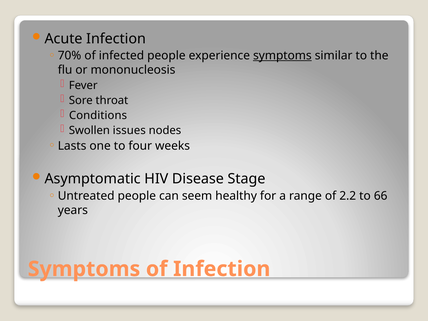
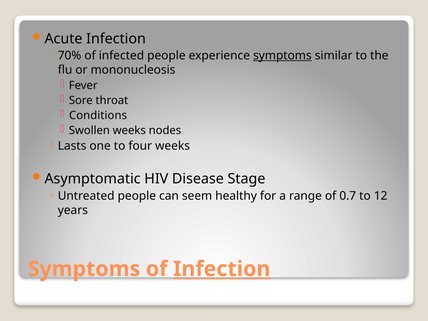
Swollen issues: issues -> weeks (129, 130)
2.2: 2.2 -> 0.7 (348, 196)
66: 66 -> 12 (381, 196)
Infection underline: none -> present (222, 269)
